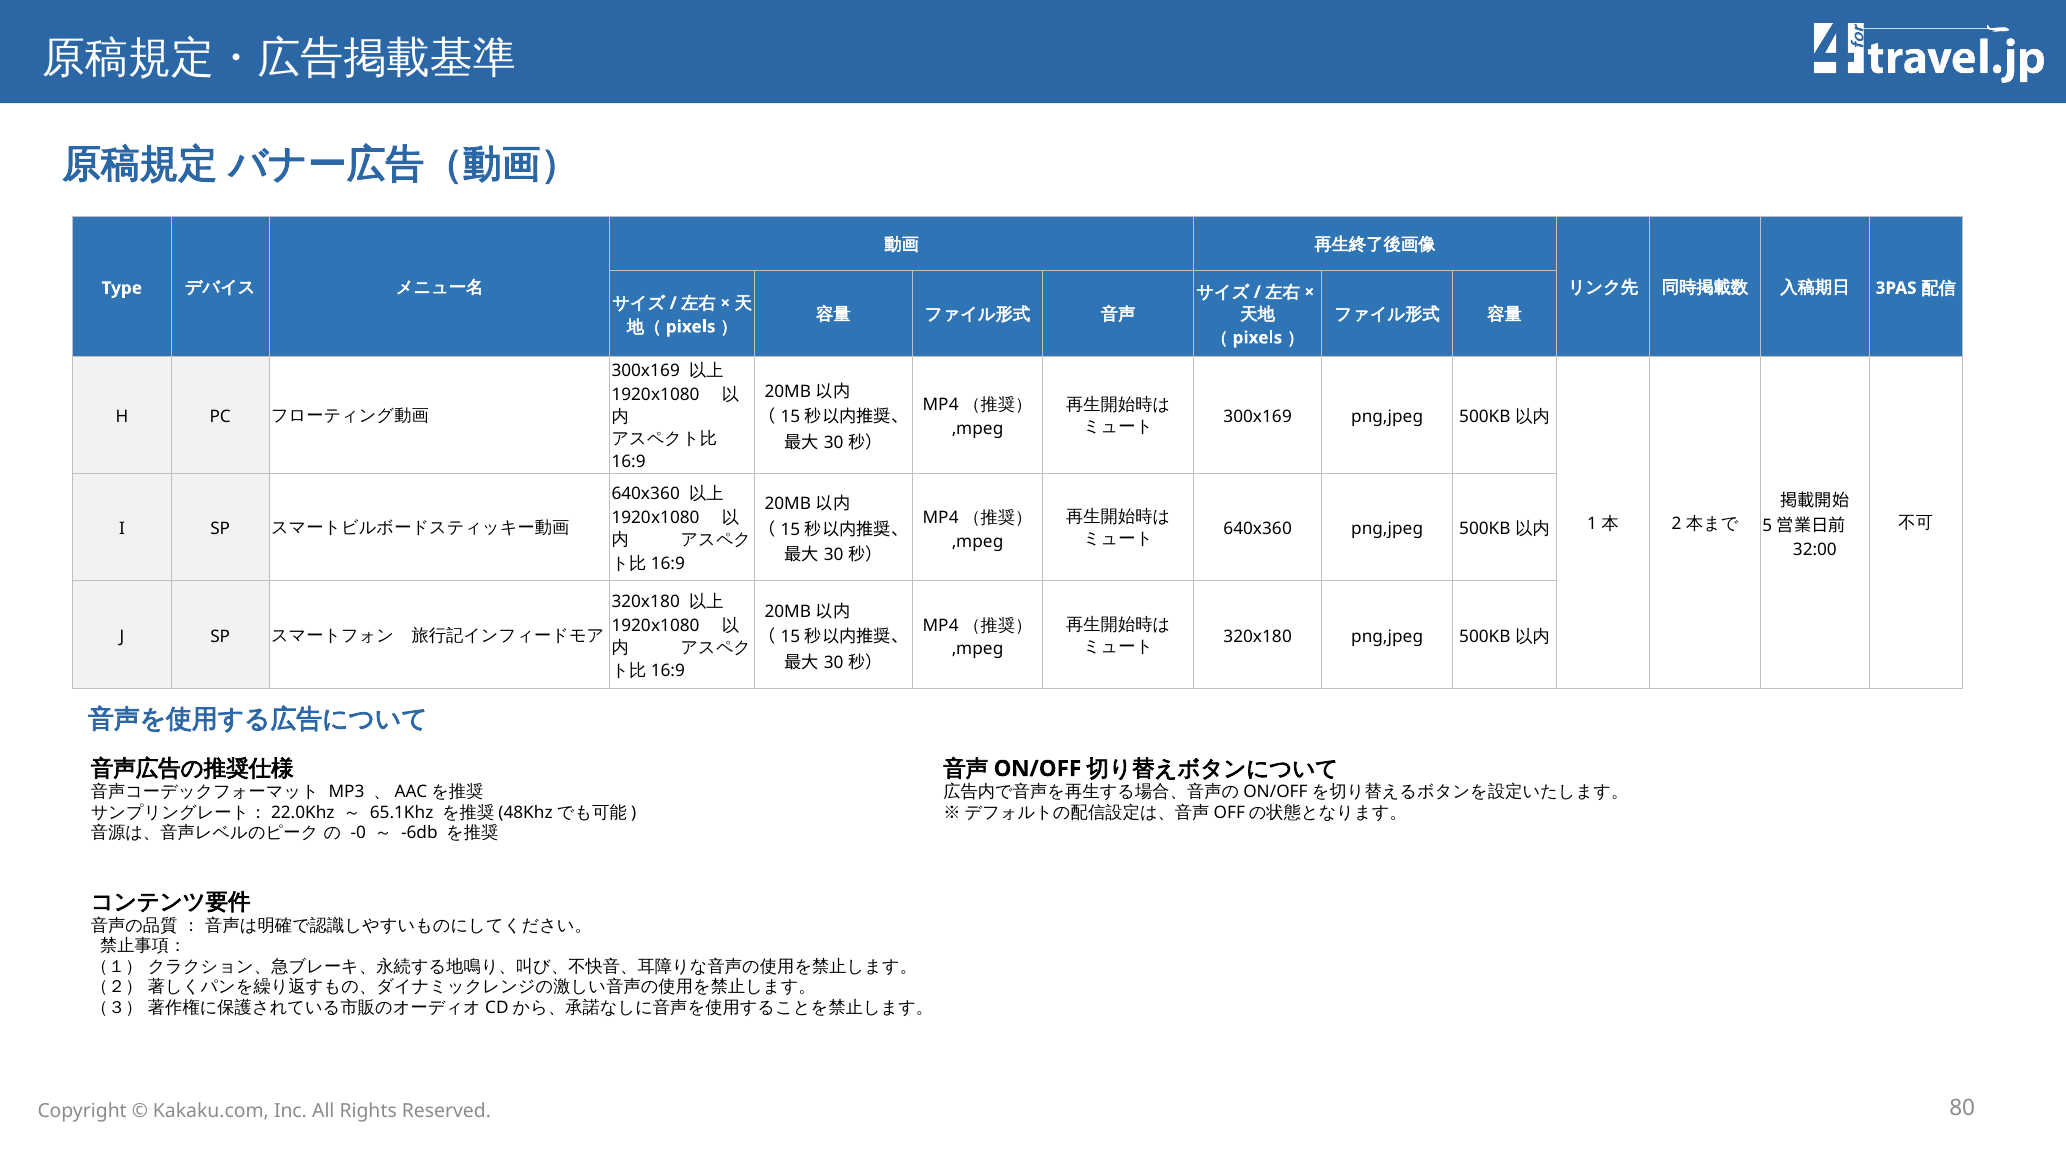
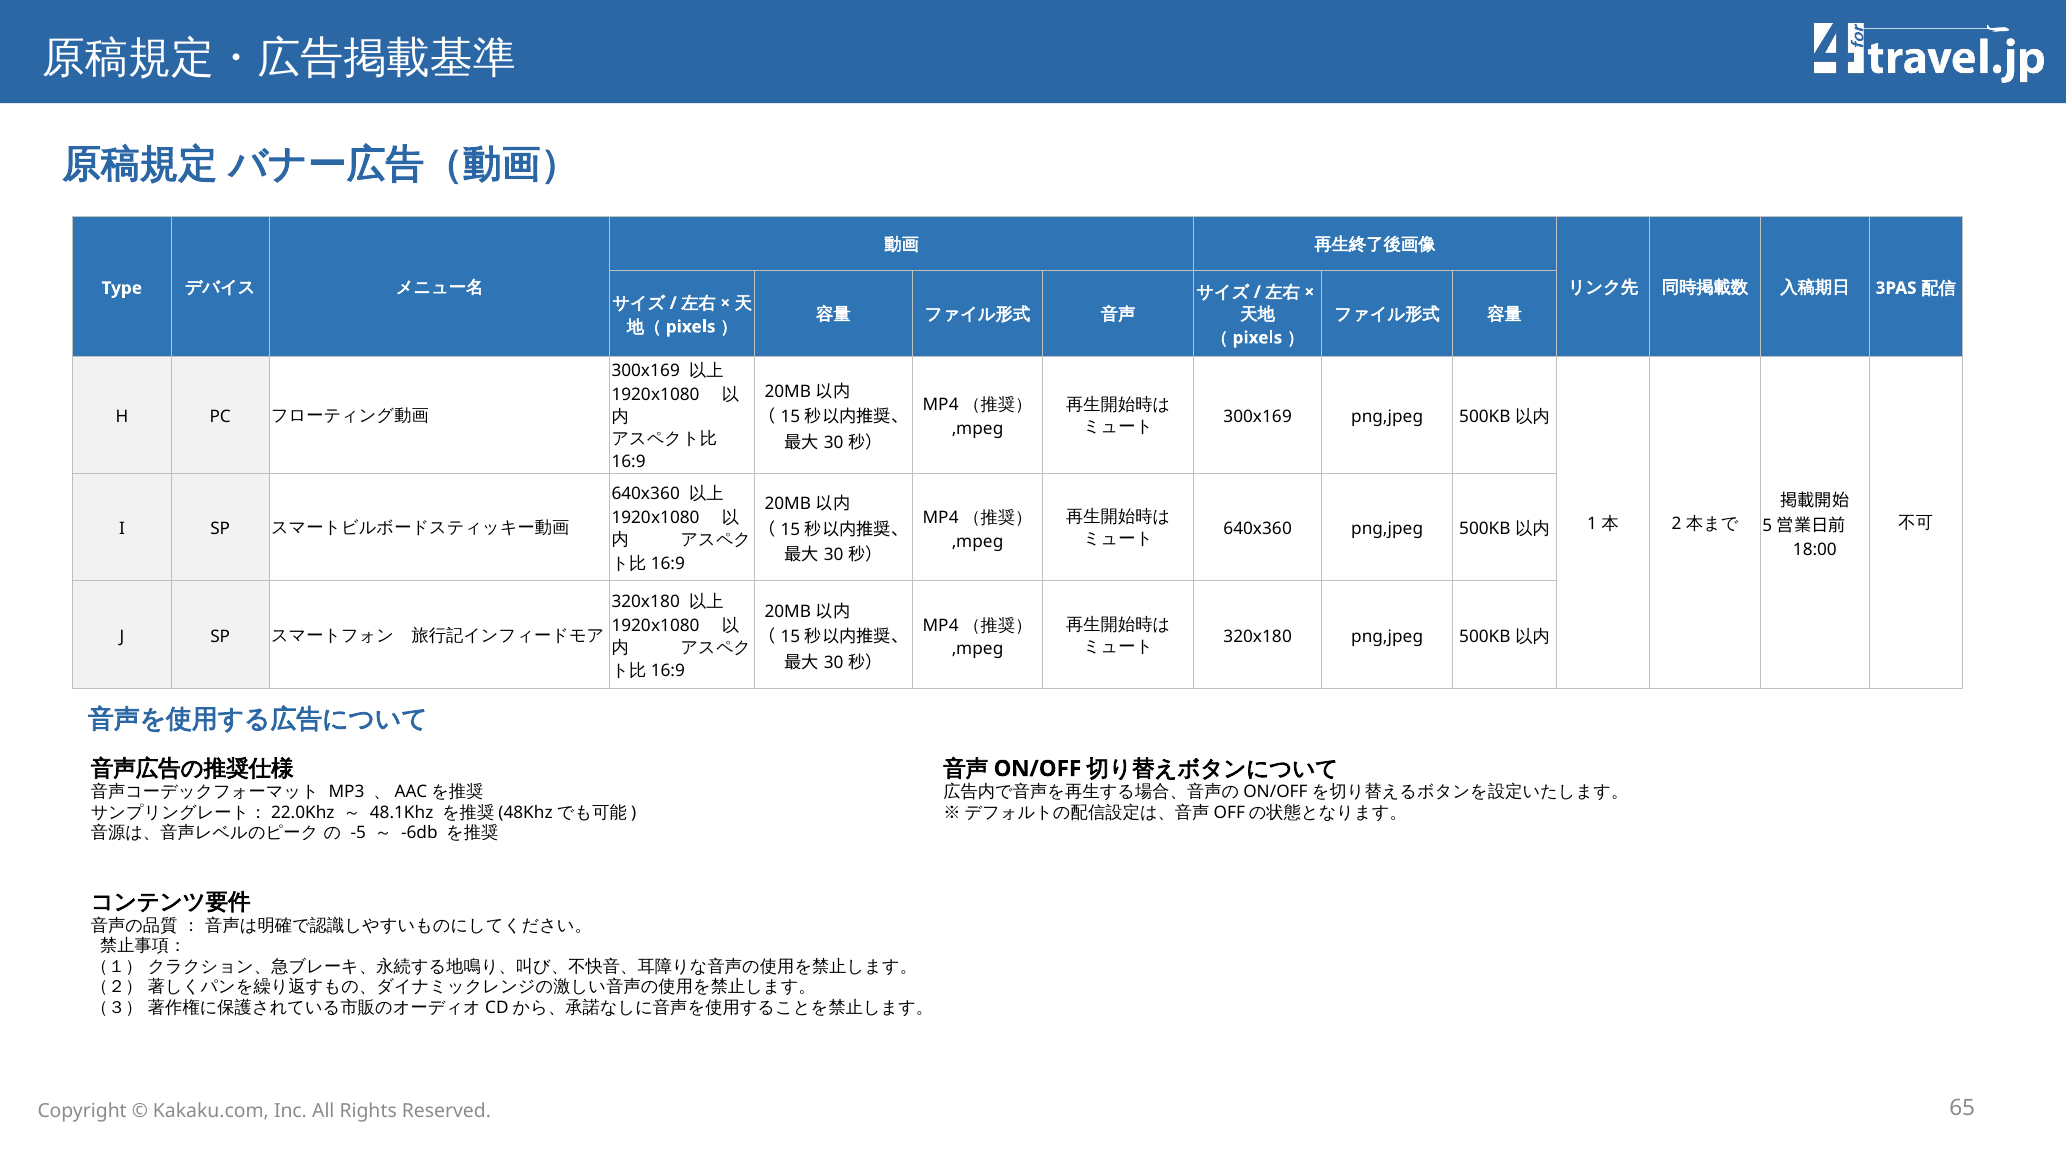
32:00: 32:00 -> 18:00 (1815, 549)
65.1Khz: 65.1Khz -> 48.1Khz (402, 813)
-0: -0 -> -5 (358, 833)
80: 80 -> 65 (1962, 1108)
